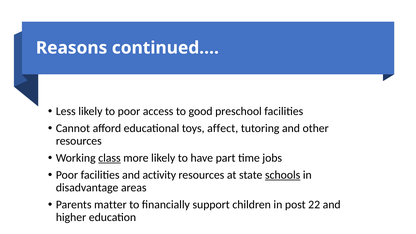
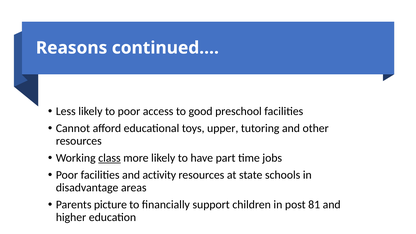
affect: affect -> upper (223, 128)
schools underline: present -> none (283, 175)
matter: matter -> picture (110, 205)
22: 22 -> 81 (314, 205)
